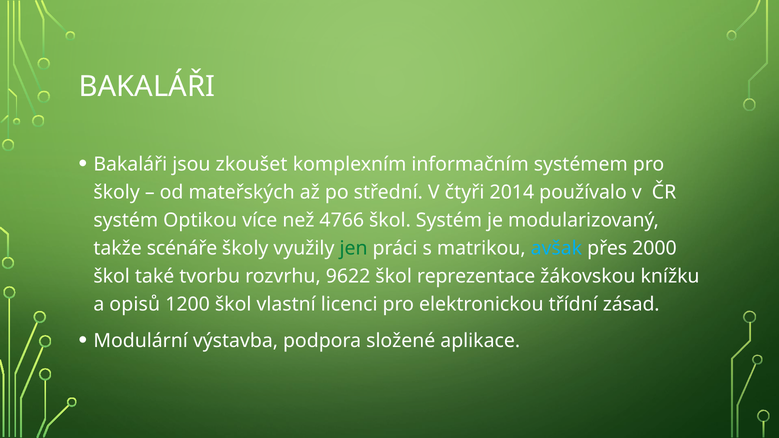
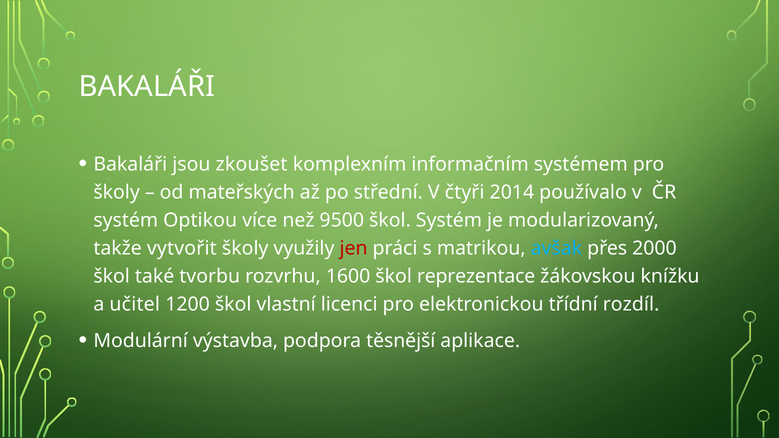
4766: 4766 -> 9500 (342, 220)
scénáře: scénáře -> vytvořit (182, 248)
jen colour: green -> red (354, 248)
9622: 9622 -> 1600 (348, 277)
opisů: opisů -> učitel (135, 305)
zásad: zásad -> rozdíl (631, 305)
složené: složené -> těsnější (401, 341)
